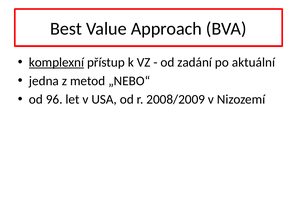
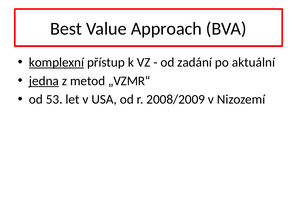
jedna underline: none -> present (44, 81)
„NEBO“: „NEBO“ -> „VZMR“ (129, 81)
96: 96 -> 53 (54, 99)
